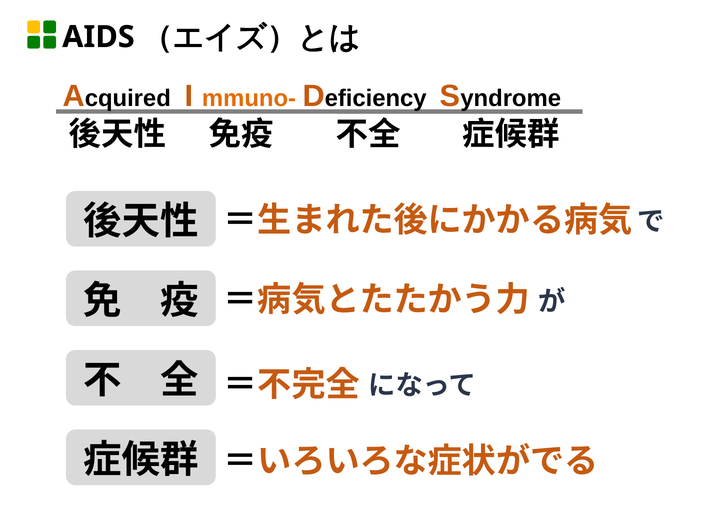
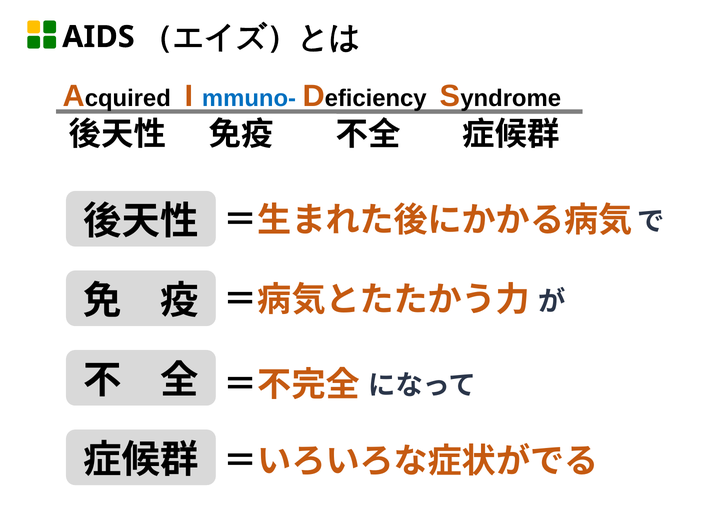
mmuno- colour: orange -> blue (249, 98)
